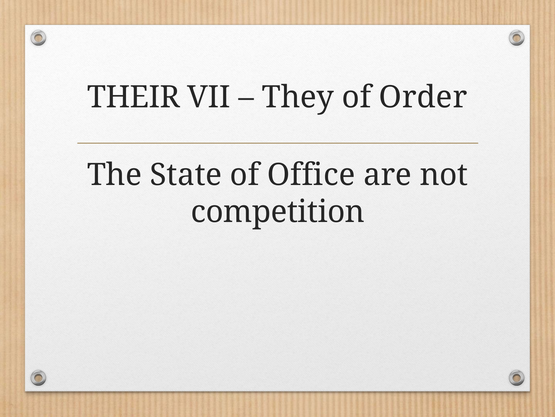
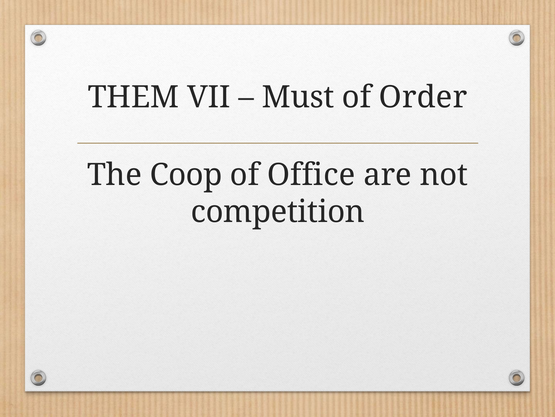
THEIR: THEIR -> THEM (133, 97)
They: They -> Must (298, 97)
State: State -> Coop (186, 175)
